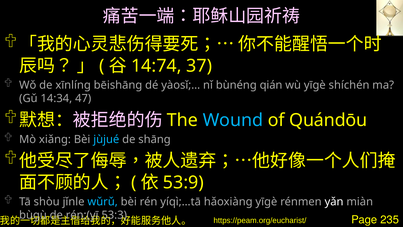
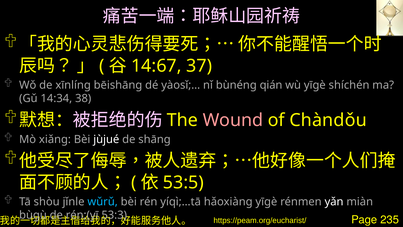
14:74: 14:74 -> 14:67 (156, 66)
47: 47 -> 38 (83, 98)
Wound colour: light blue -> pink (233, 120)
Quándōu: Quándōu -> Chàndǒu (328, 120)
jùjué colour: light blue -> white (106, 139)
53:9: 53:9 -> 53:5 (183, 182)
